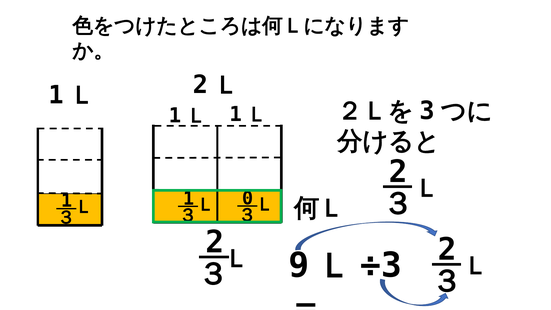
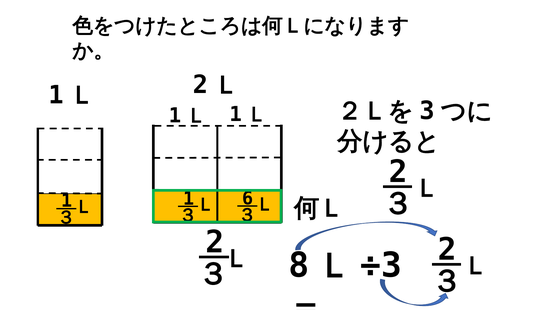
0: 0 -> 6 (248, 198)
9: 9 -> 8 (299, 265)
